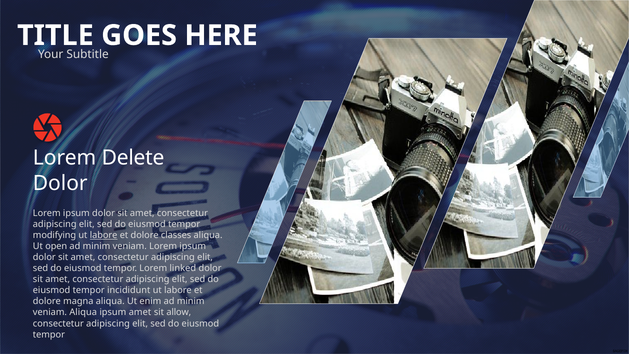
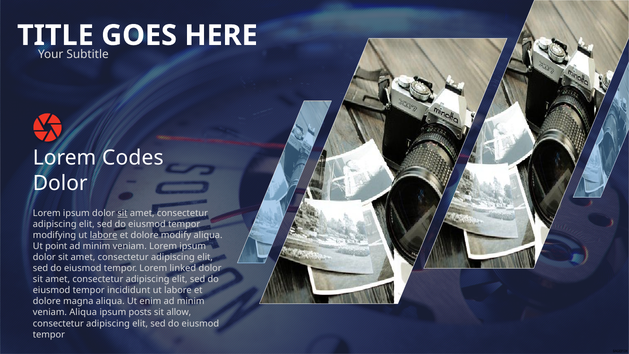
Delete: Delete -> Codes (133, 158)
sit underline: none -> present (122, 213)
classes: classes -> modify (176, 235)
open: open -> point (56, 246)
ipsum amet: amet -> posts (140, 312)
